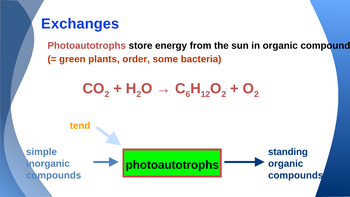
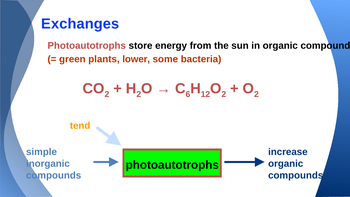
order: order -> lower (136, 59)
standing: standing -> increase (288, 152)
